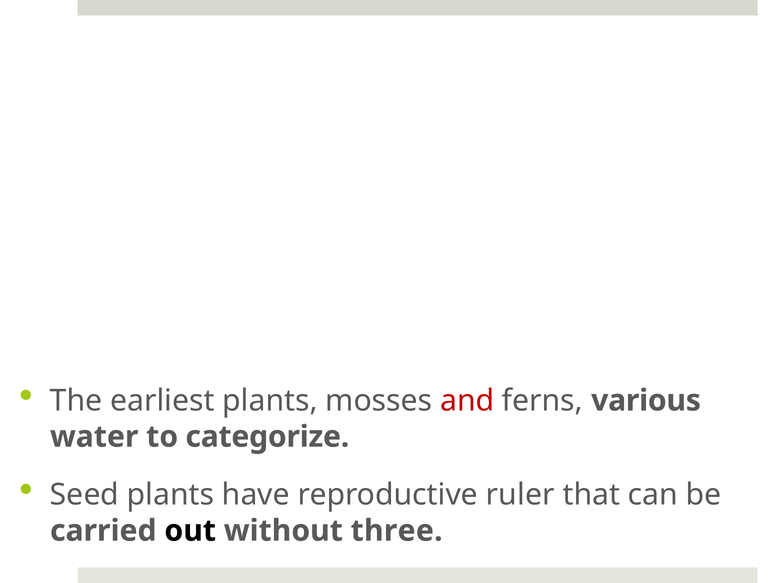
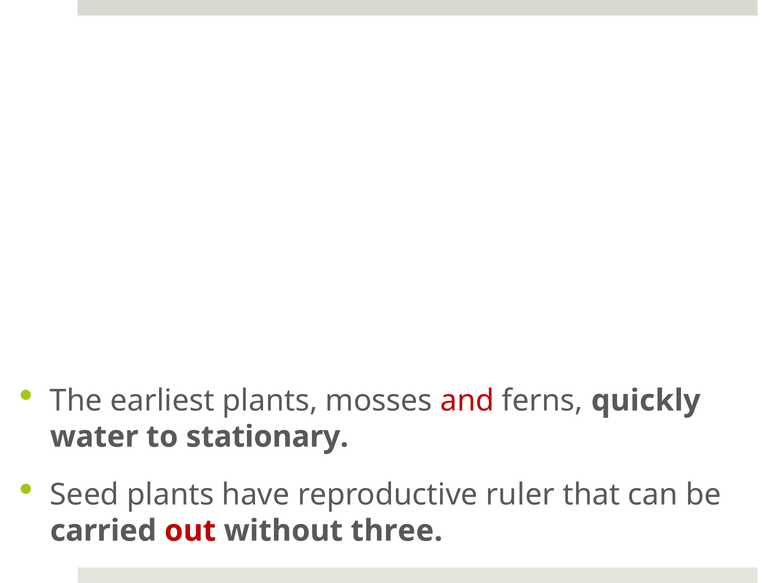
various: various -> quickly (646, 400)
categorize: categorize -> stationary (267, 437)
out colour: black -> red (190, 531)
